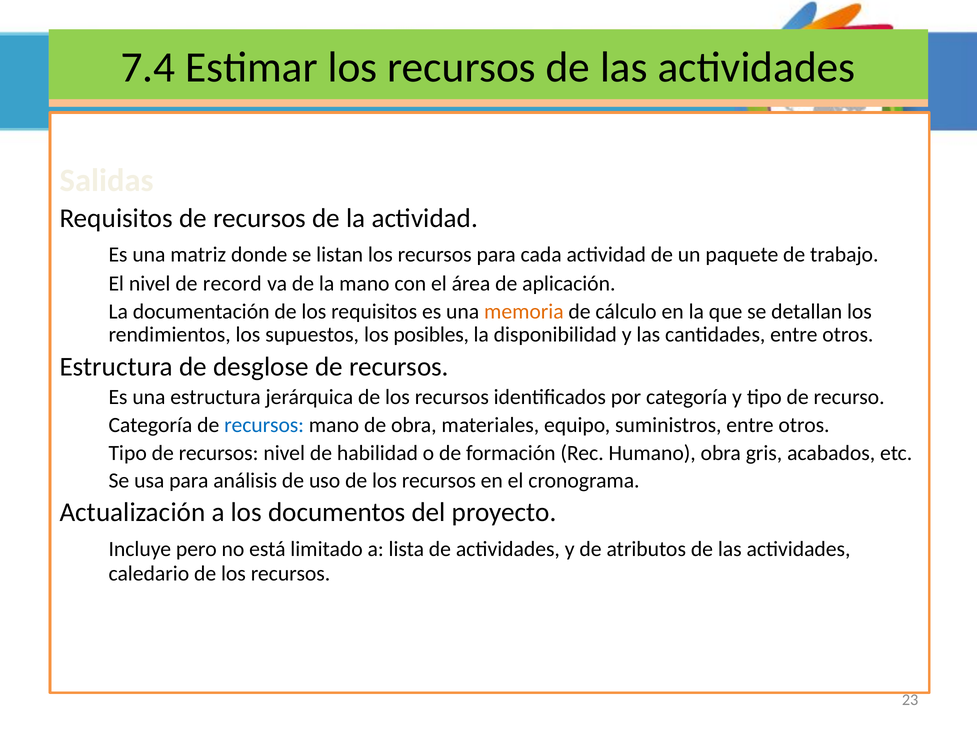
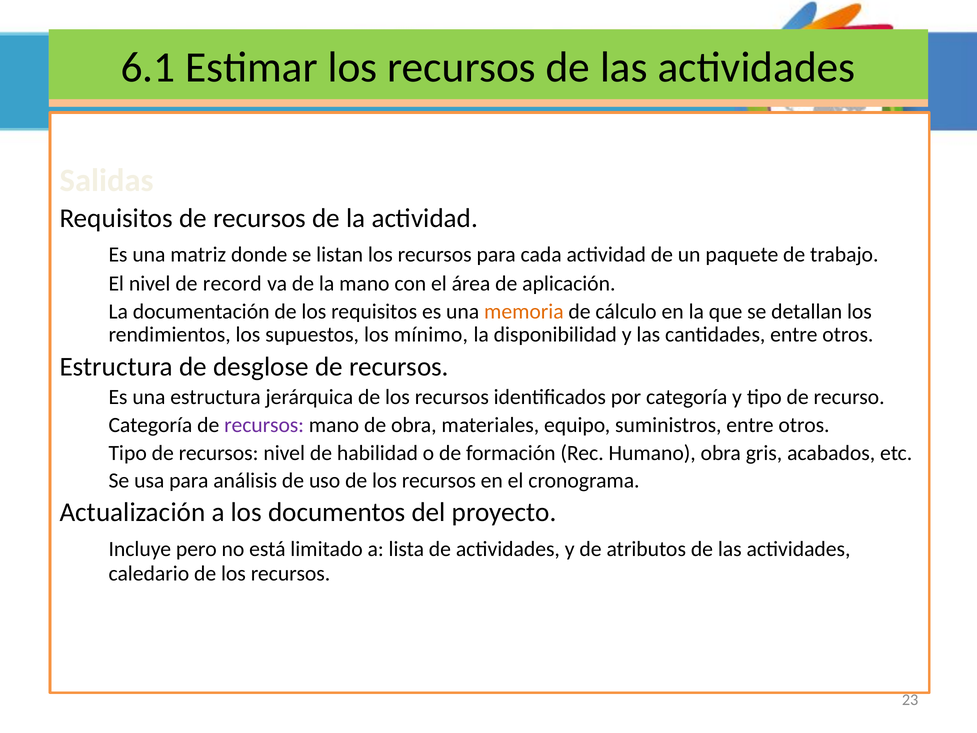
7.4: 7.4 -> 6.1 (148, 67)
posibles: posibles -> mínimo (431, 335)
recursos colour: blue -> purple (264, 425)
